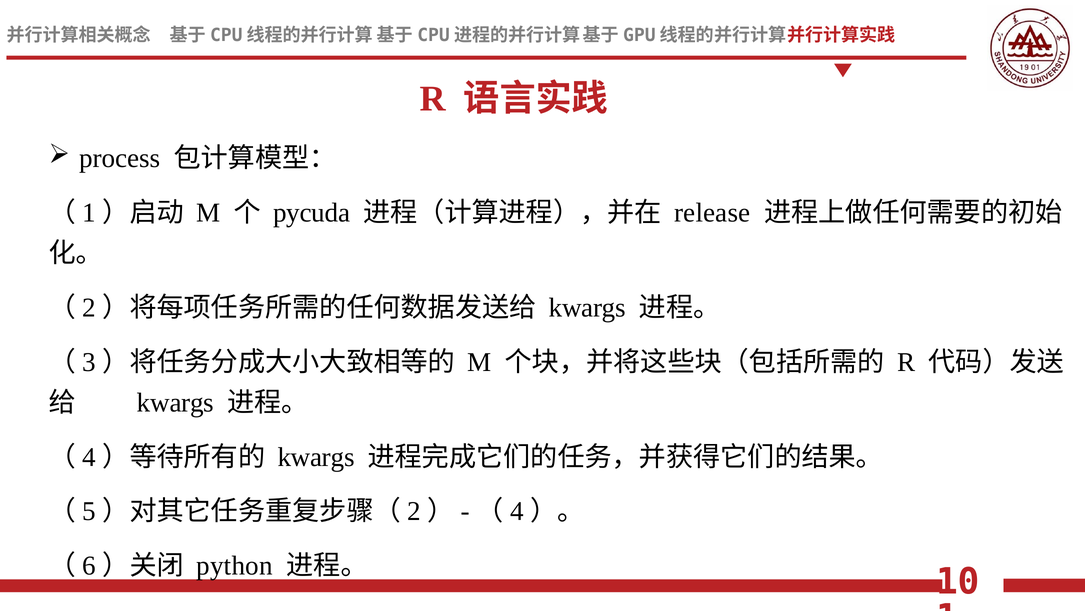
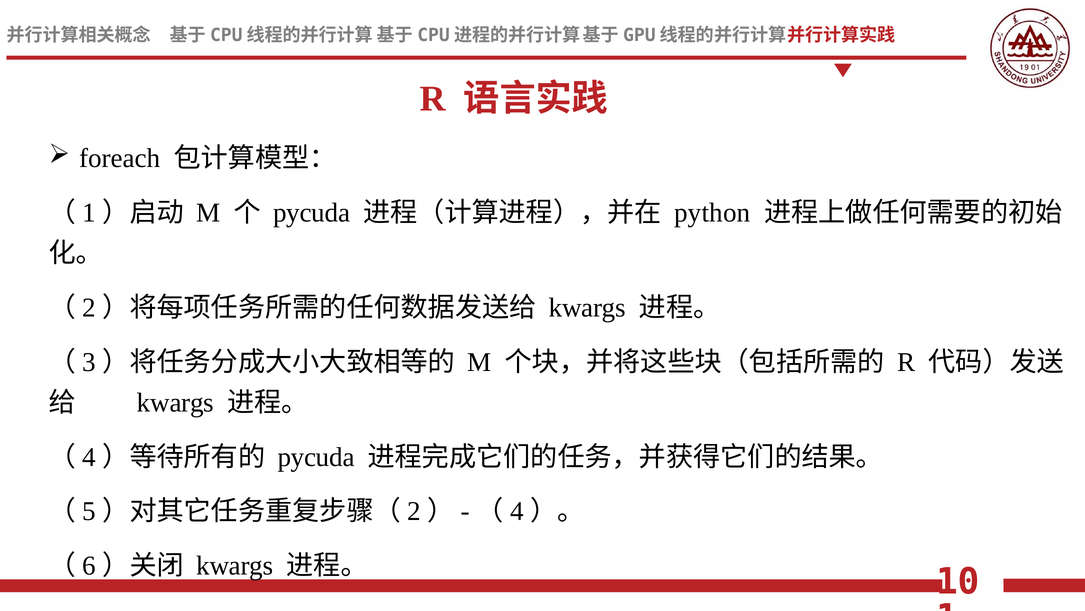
process: process -> foreach (120, 158)
release: release -> python (712, 213)
kwargs: kwargs -> pycuda (316, 457)
python: python -> kwargs (235, 565)
